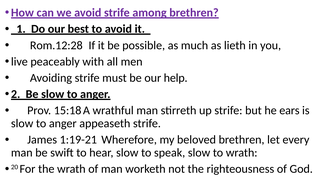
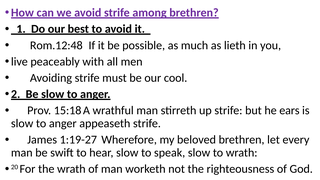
Rom.12:28: Rom.12:28 -> Rom.12:48 (56, 45)
help: help -> cool (176, 78)
1:19-21: 1:19-21 -> 1:19-27 (78, 140)
